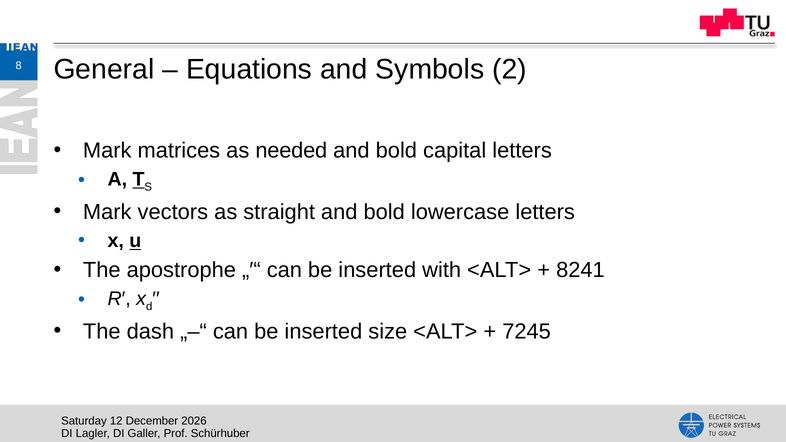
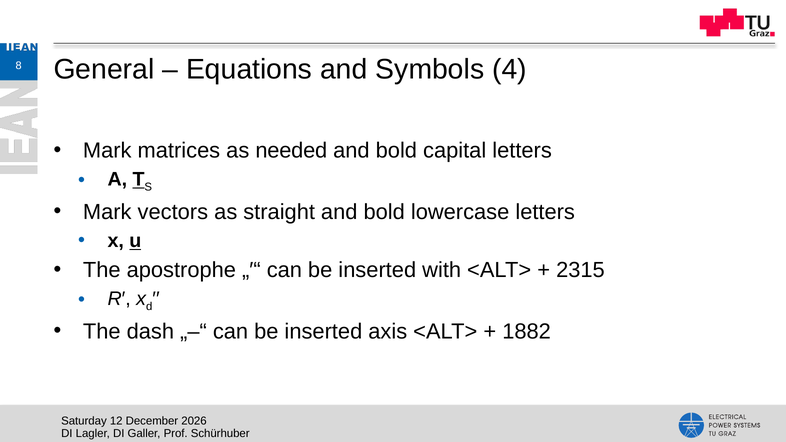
2: 2 -> 4 (509, 70)
8241: 8241 -> 2315 (580, 270)
size: size -> axis (388, 332)
7245: 7245 -> 1882 (527, 332)
